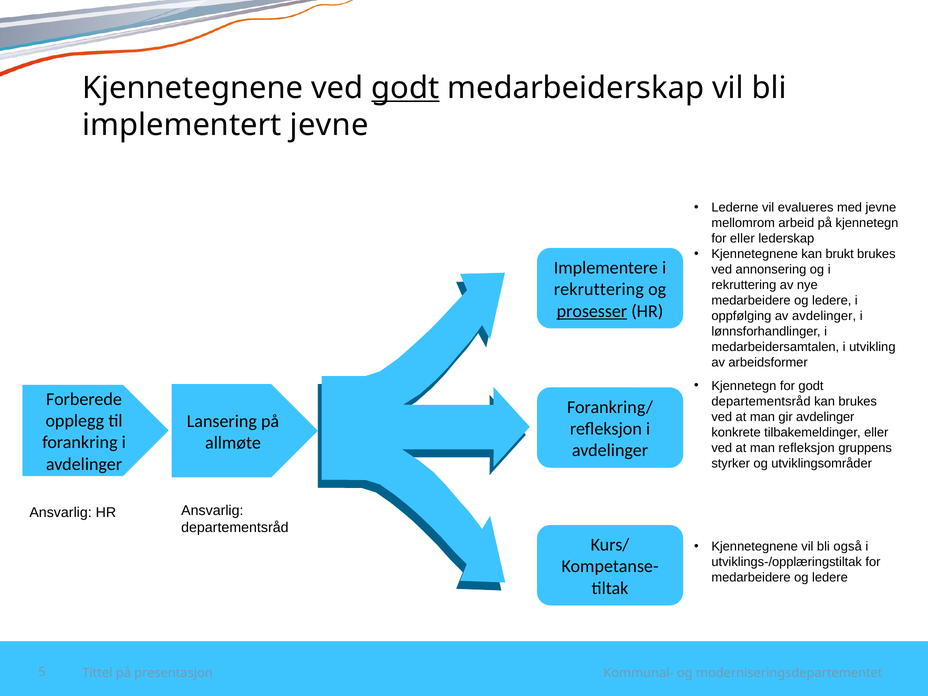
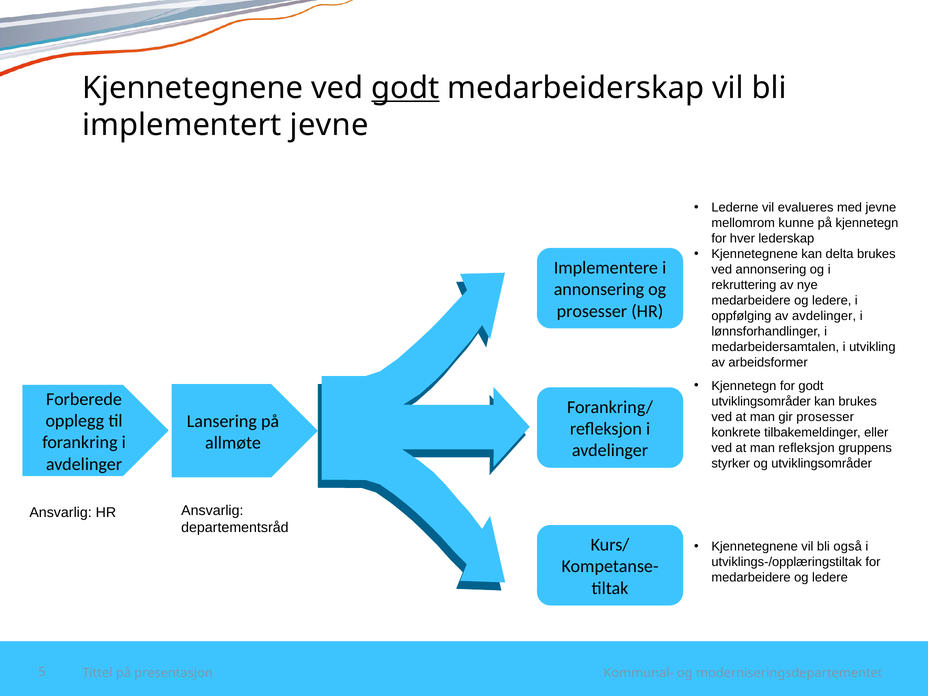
arbeid: arbeid -> kunne (796, 223)
for eller: eller -> hver (742, 239)
brukt: brukt -> delta (840, 254)
rekruttering: rekruttering -> annonsering (599, 289)
prosesser underline: present -> none (592, 311)
departementsråd: departementsråd -> utviklingsområder (761, 401)
gir avdelinger: avdelinger -> prosesser (825, 417)
